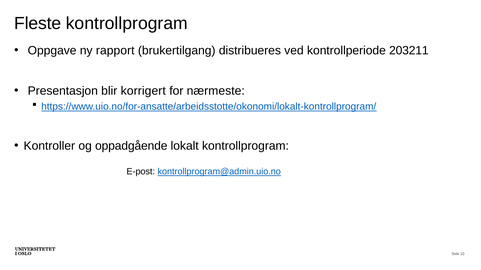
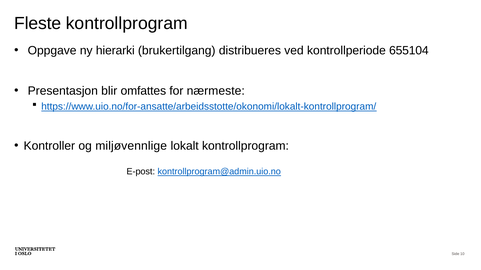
rapport: rapport -> hierarki (115, 51)
203211: 203211 -> 655104 (409, 51)
korrigert: korrigert -> omfattes (143, 91)
oppadgående: oppadgående -> miljøvennlige (131, 146)
